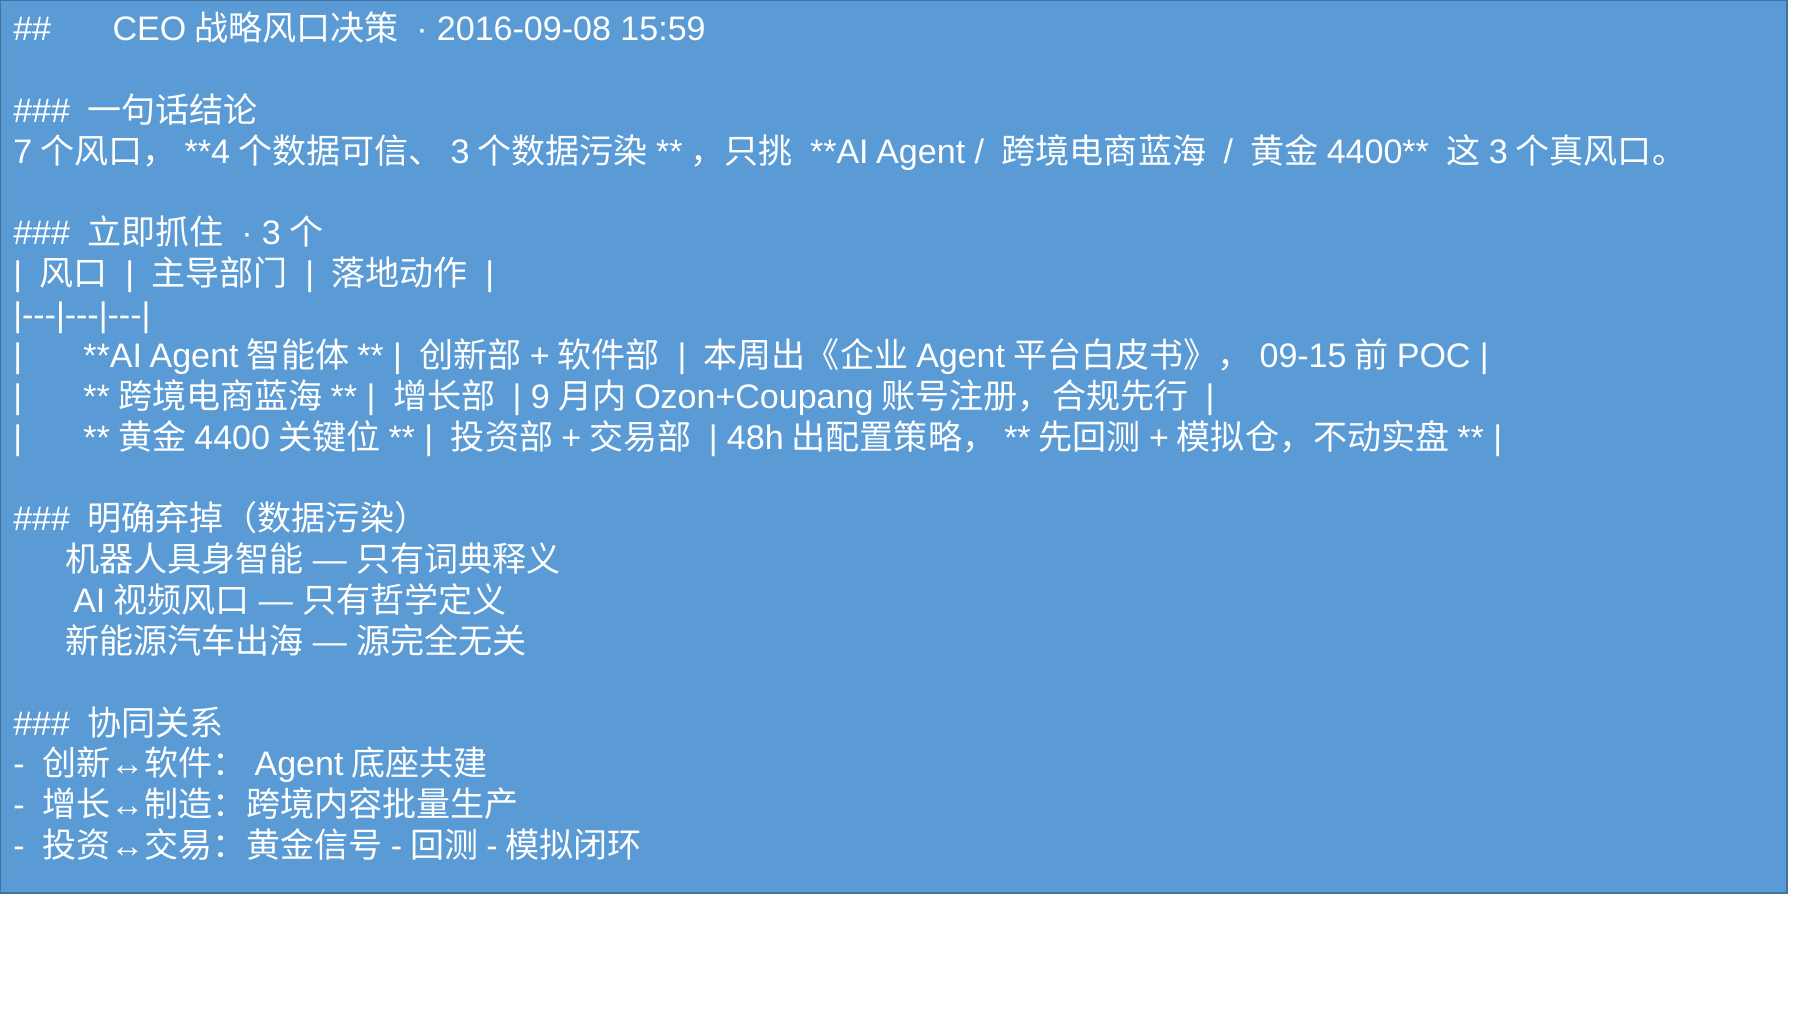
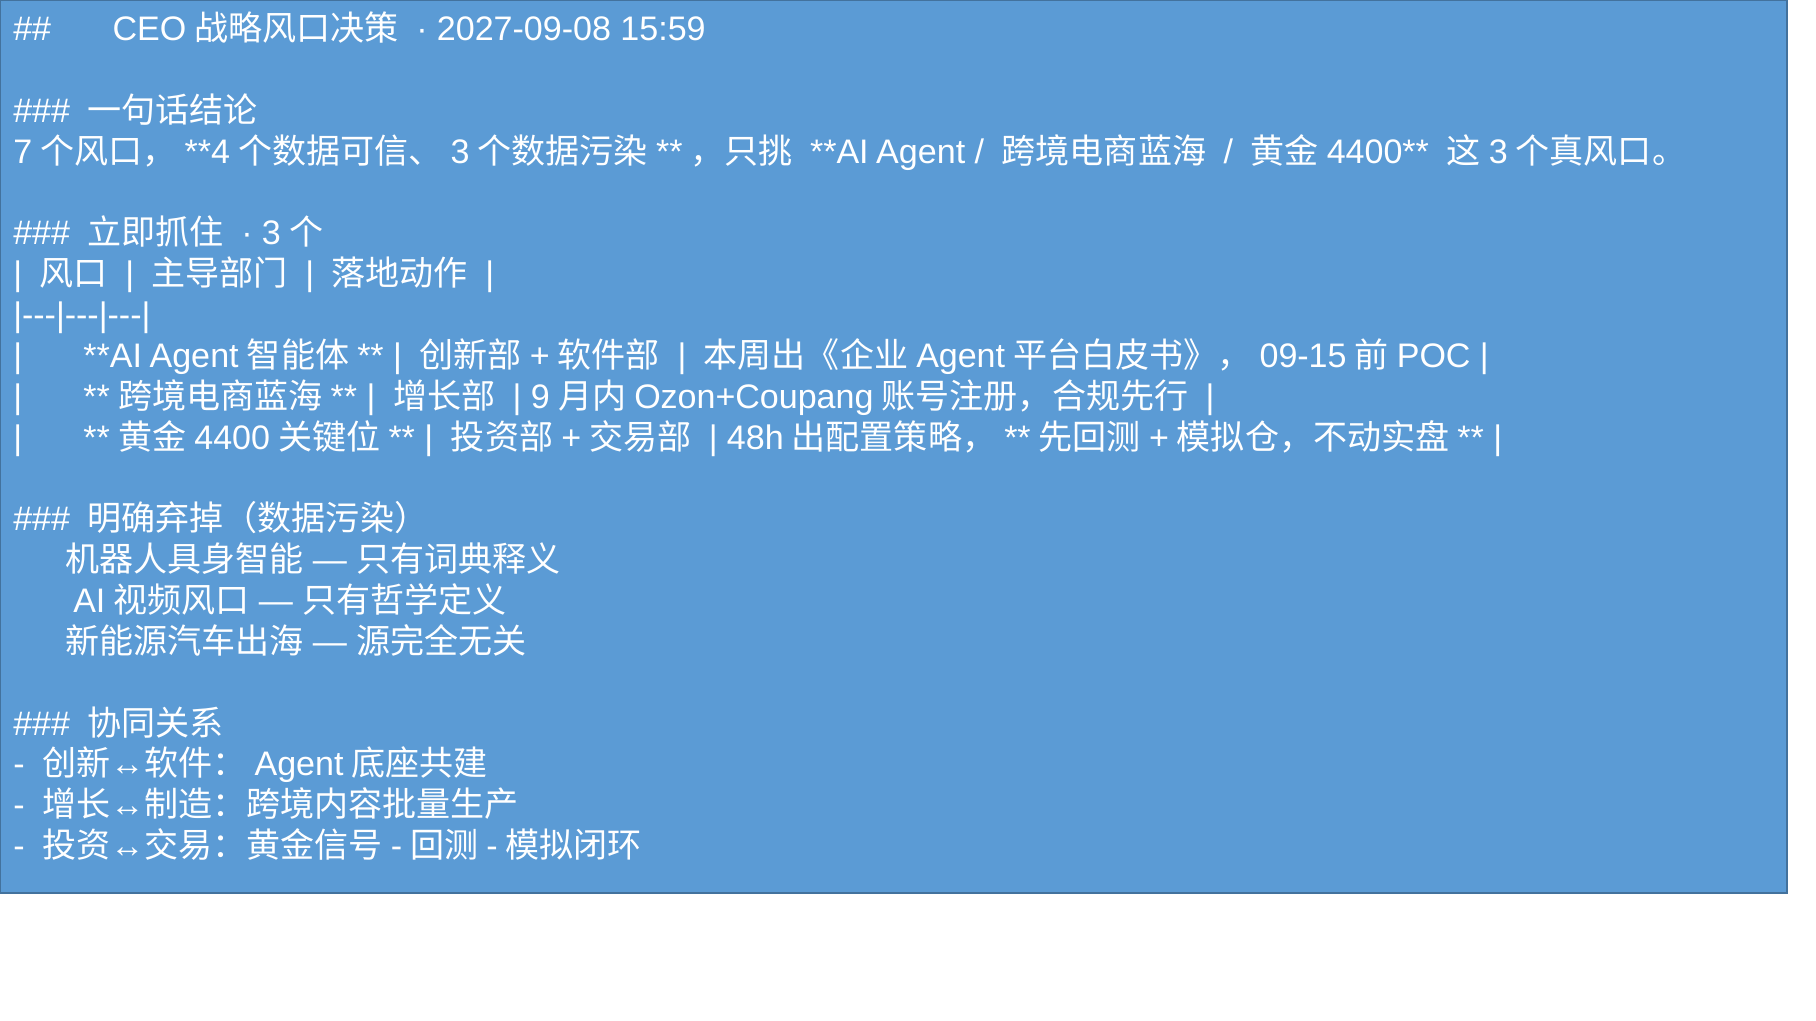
2016-09-08: 2016-09-08 -> 2027-09-08 (524, 30)
